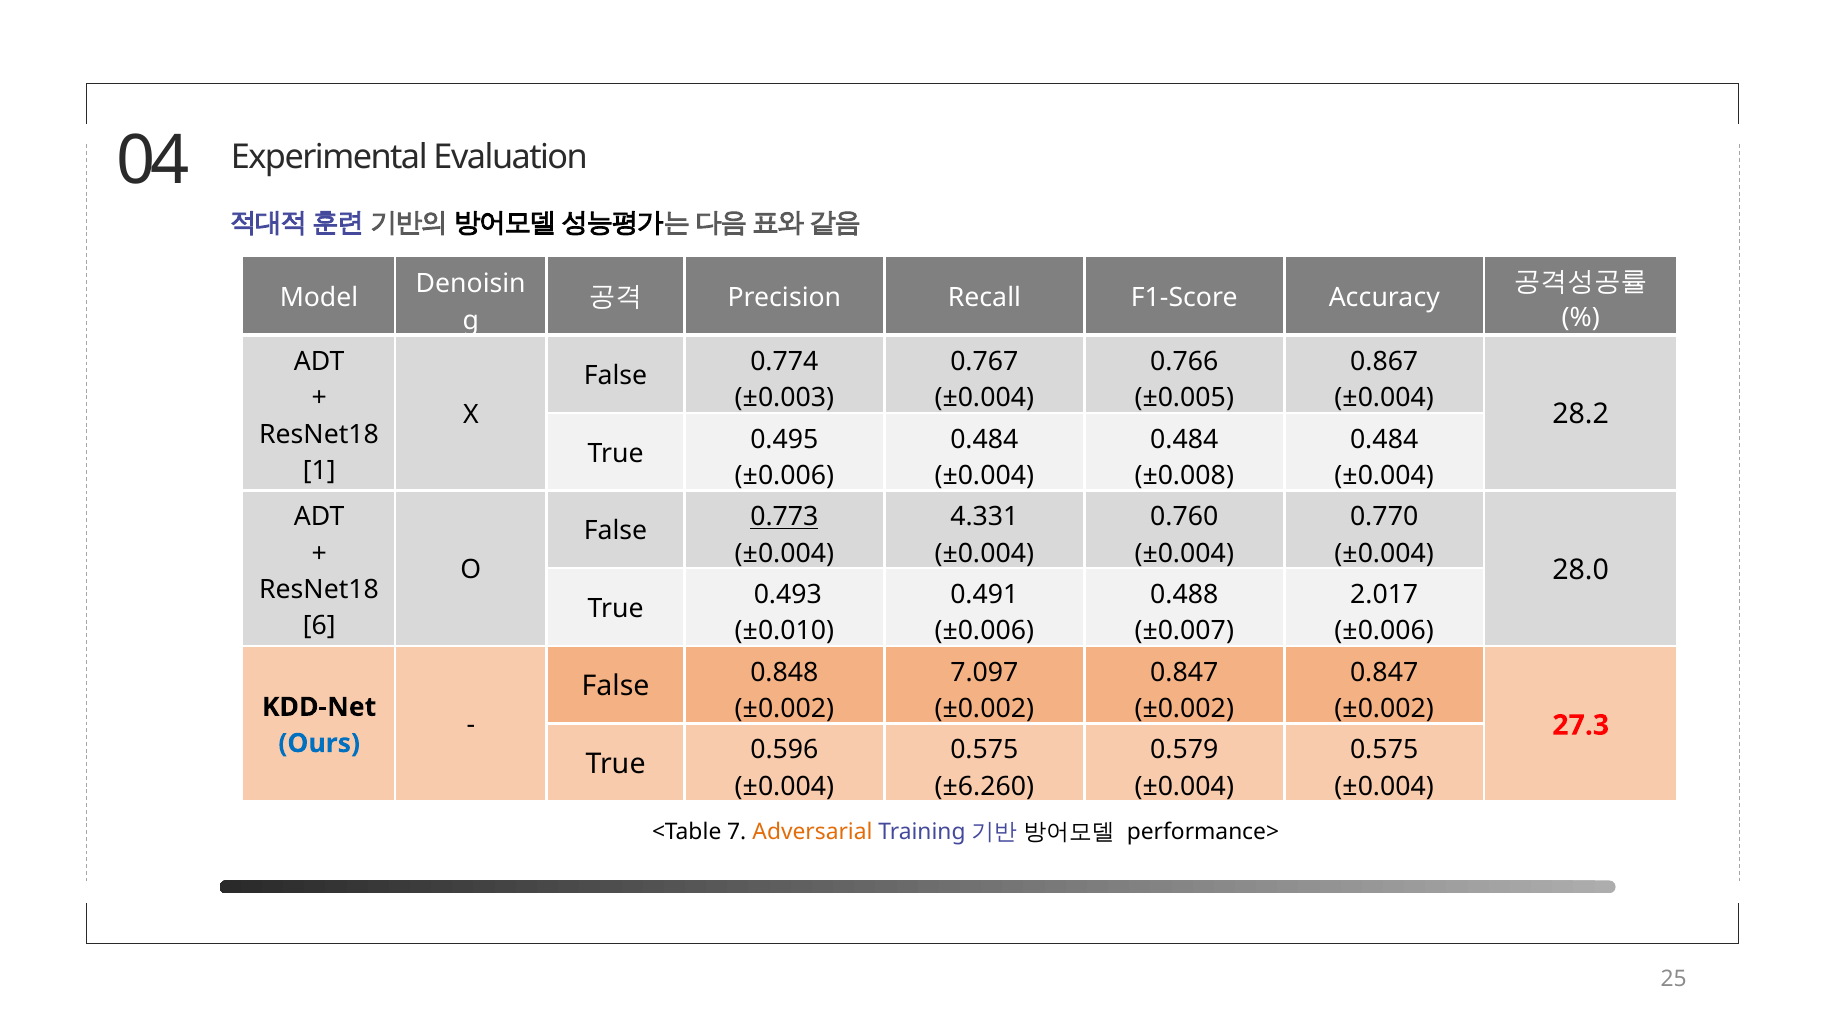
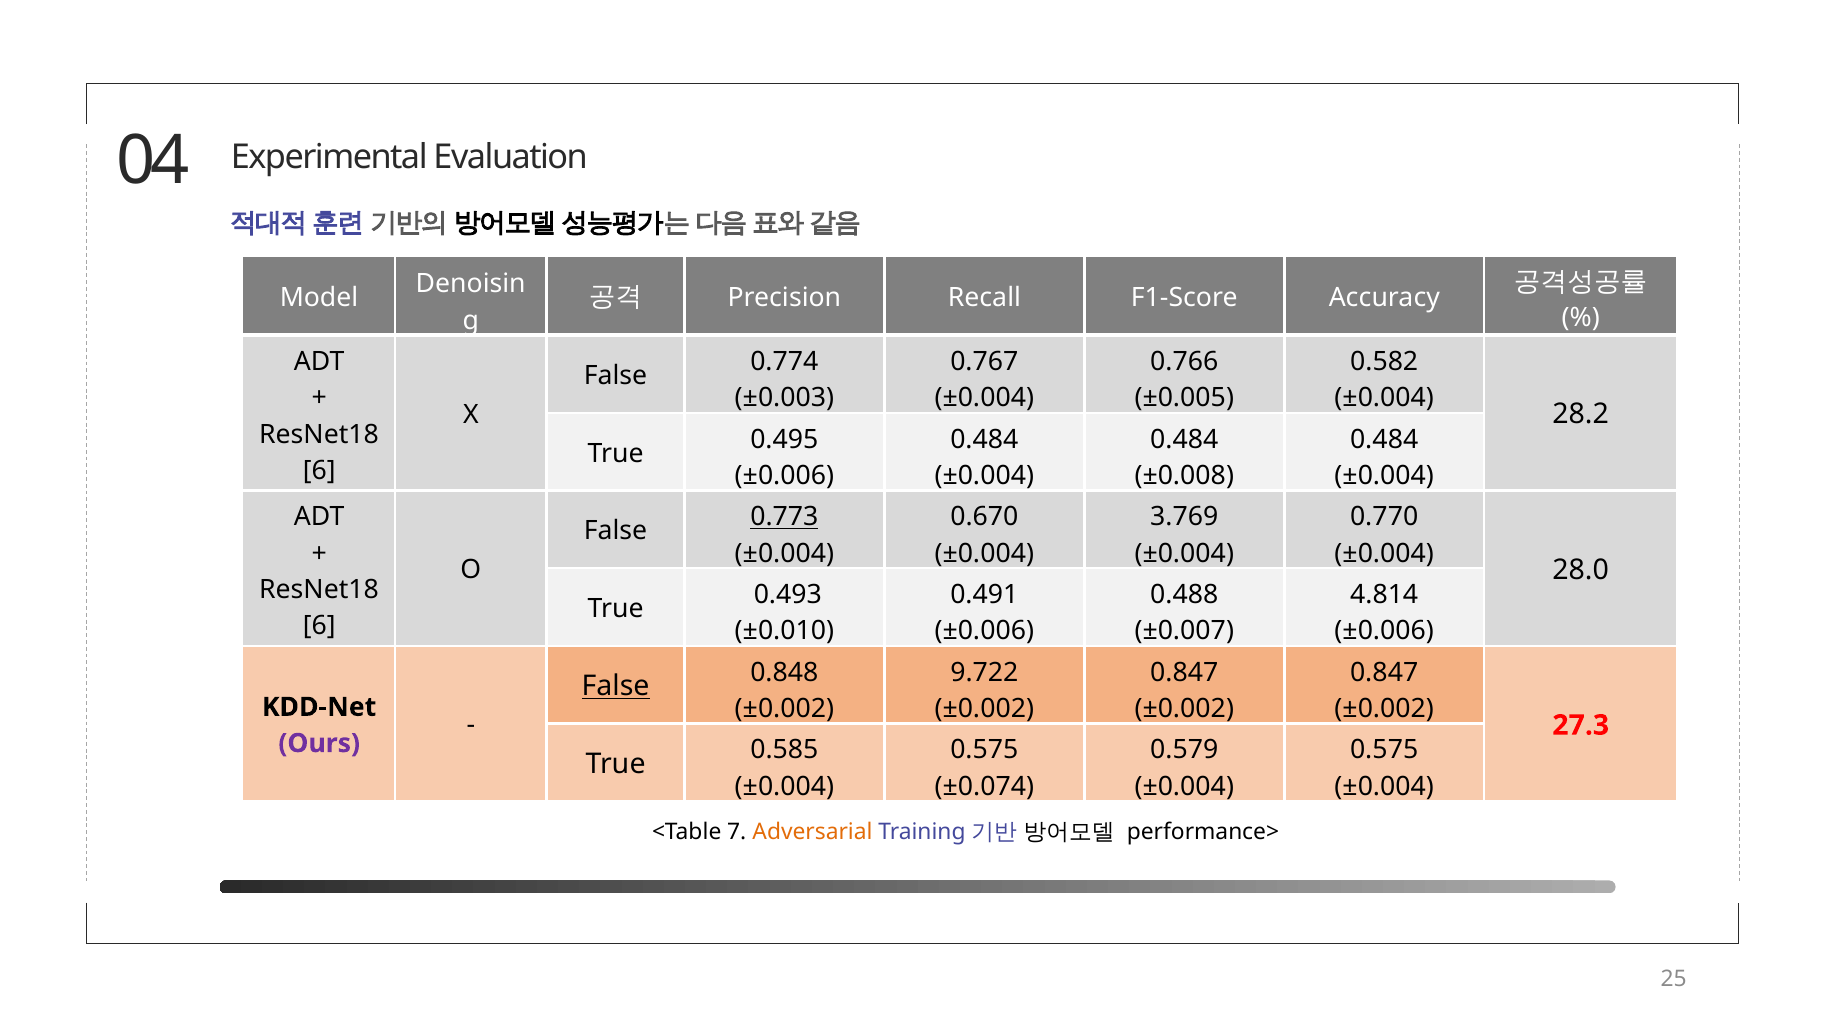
0.867: 0.867 -> 0.582 (1384, 362)
1: 1 -> 6 (319, 471)
4.331: 4.331 -> 0.670 (984, 517)
0.760: 0.760 -> 3.769 (1184, 517)
2.017: 2.017 -> 4.814 (1384, 595)
7.097: 7.097 -> 9.722 (984, 673)
False underline: none -> present (616, 686)
Ours colour: blue -> purple (319, 743)
0.596: 0.596 -> 0.585 (784, 750)
±6.260: ±6.260 -> ±0.074 (984, 786)
